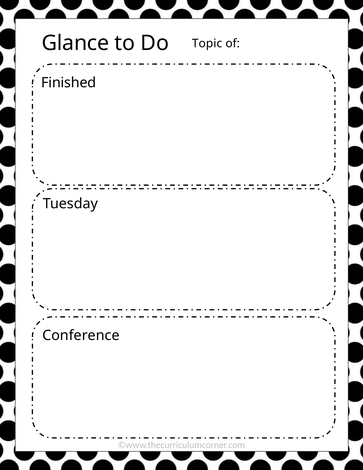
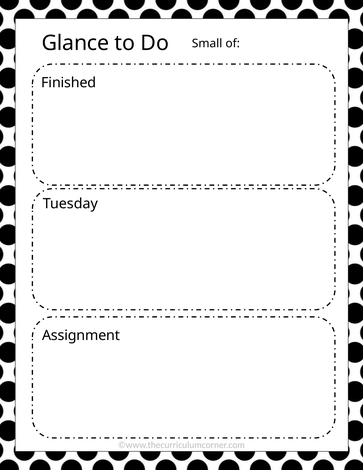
Topic: Topic -> Small (207, 43)
Conference: Conference -> Assignment (81, 335)
